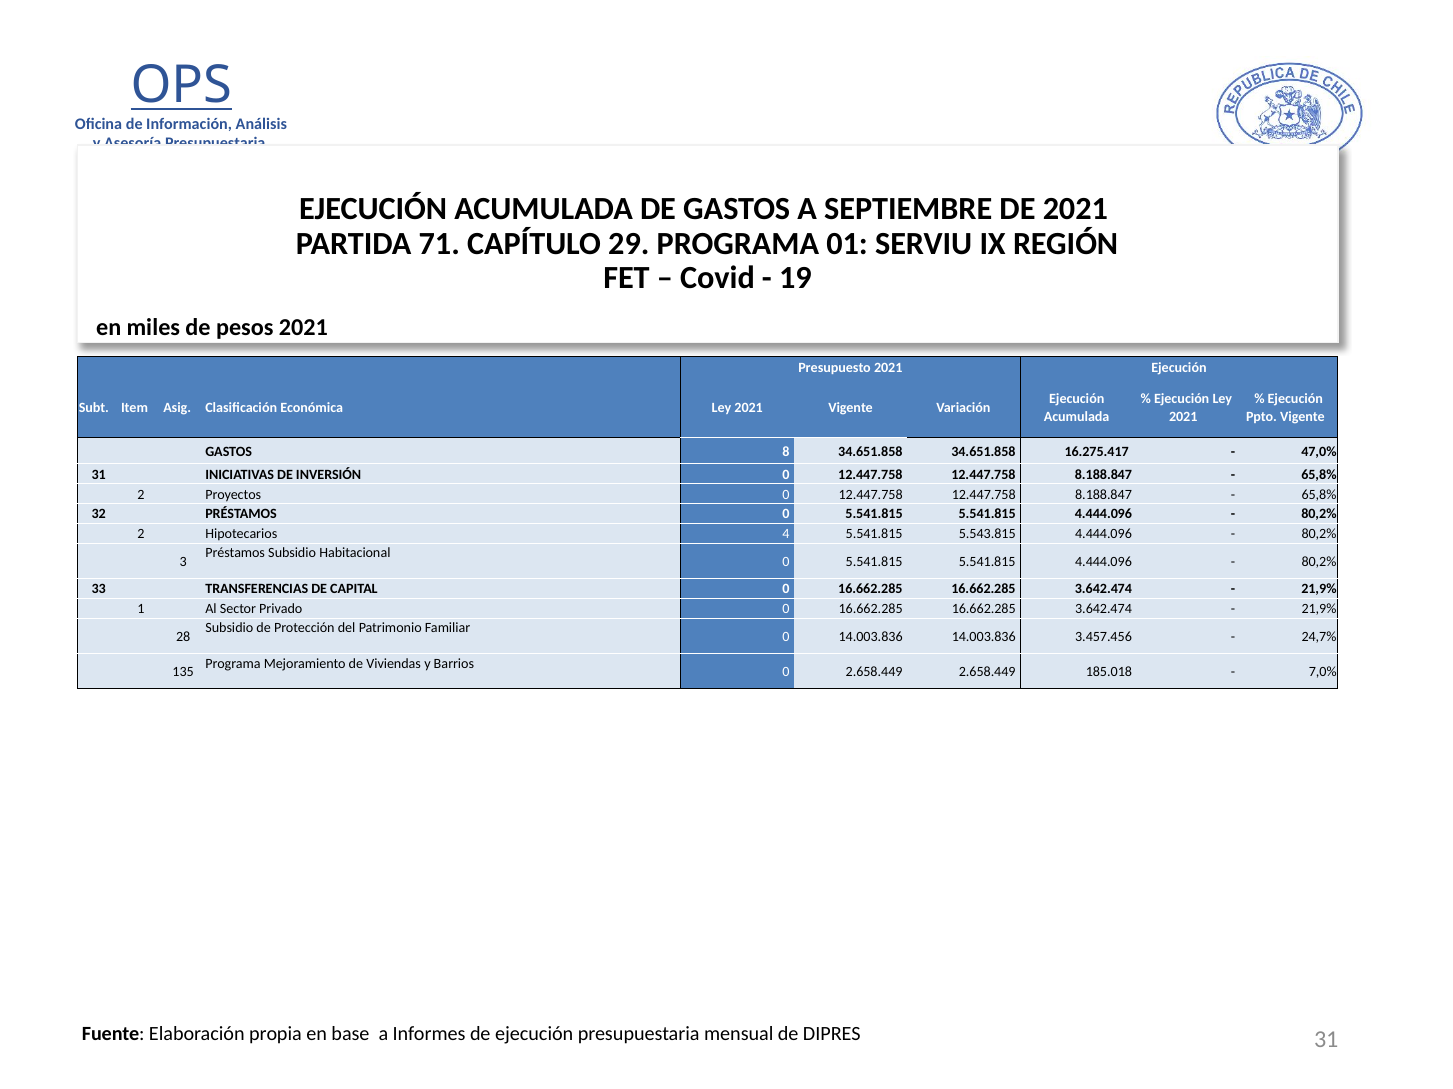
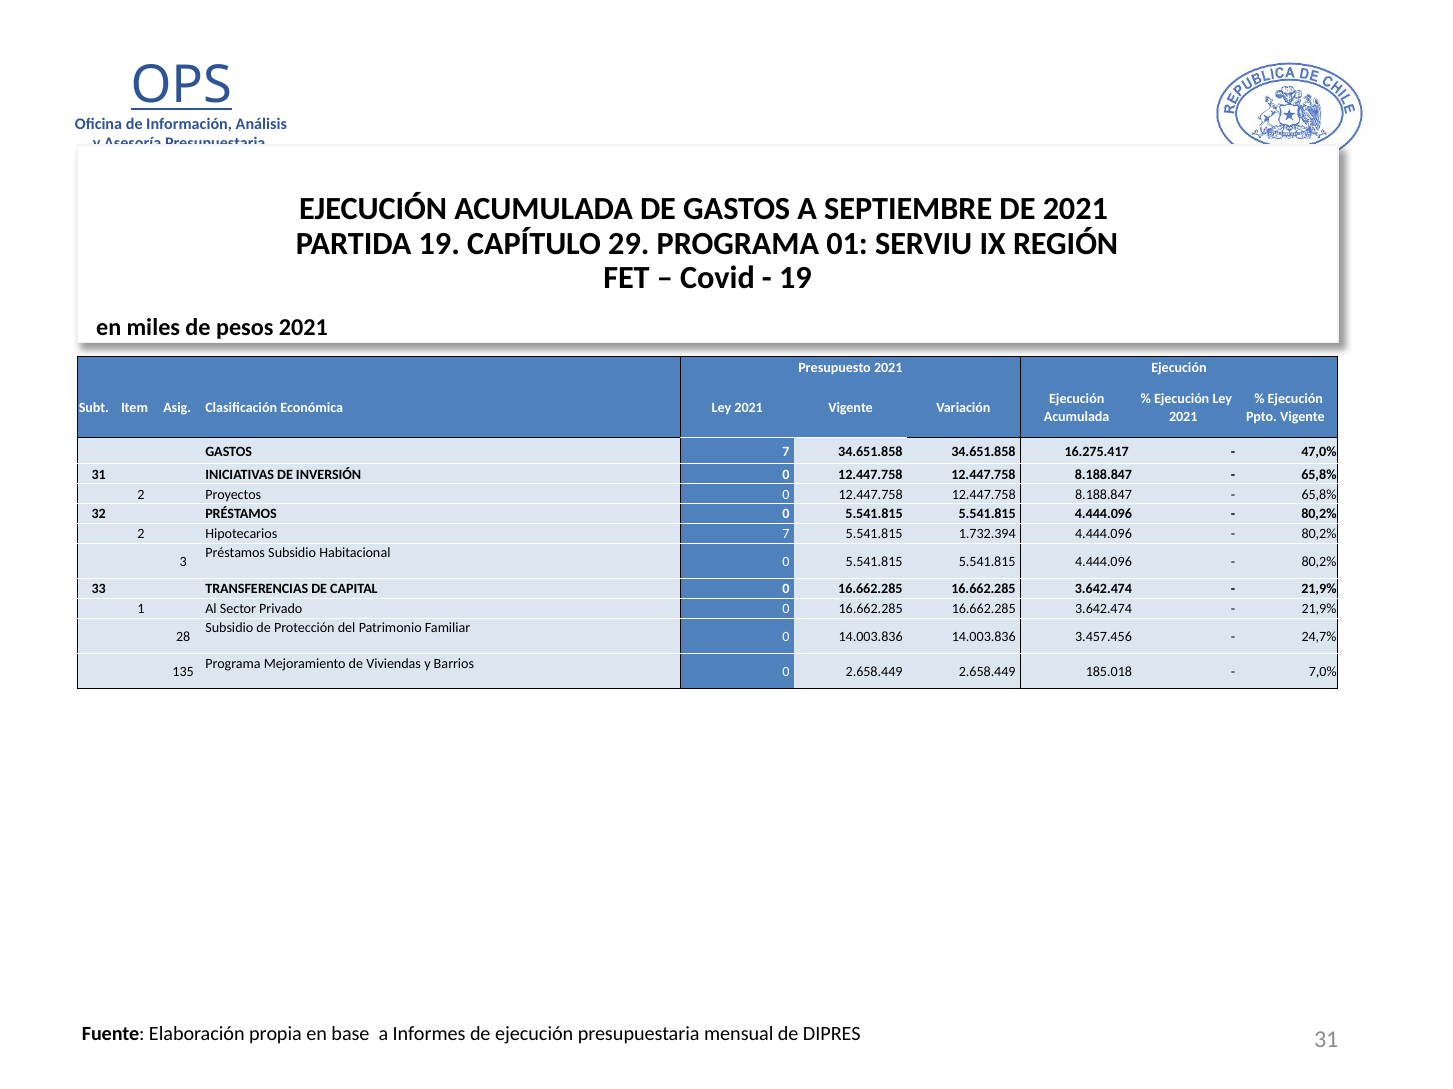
PARTIDA 71: 71 -> 19 (439, 244)
GASTOS 8: 8 -> 7 (786, 452)
Hipotecarios 4: 4 -> 7 (786, 535)
5.543.815: 5.543.815 -> 1.732.394 (987, 535)
